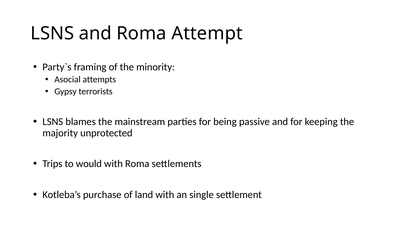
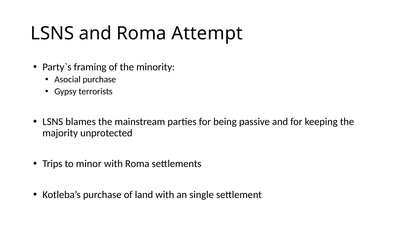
Asocial attempts: attempts -> purchase (99, 80)
would: would -> minor (89, 164)
